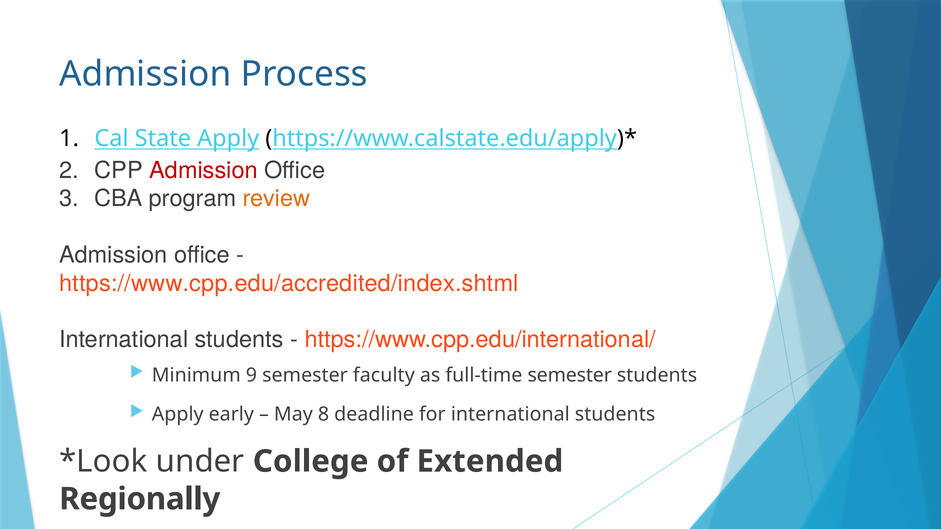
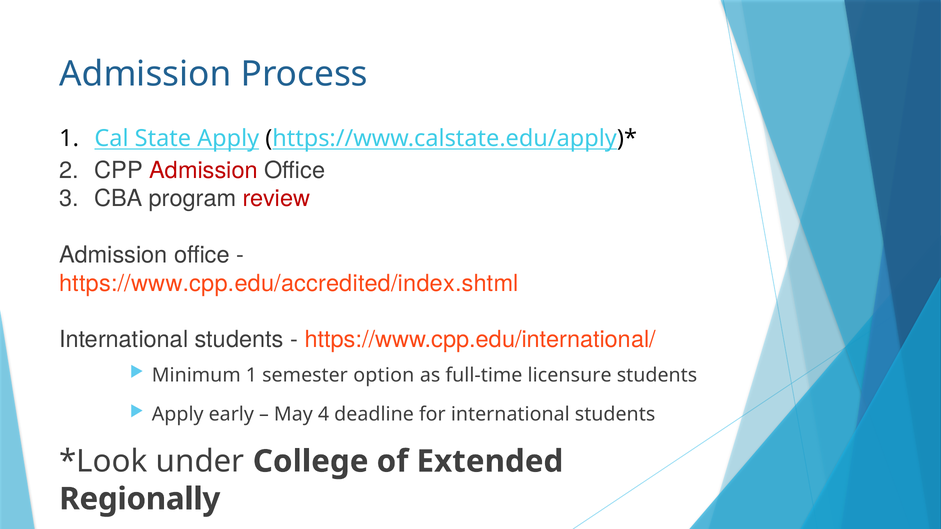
review colour: orange -> red (276, 199)
Minimum 9: 9 -> 1 (251, 375)
faculty: faculty -> option (384, 375)
full-time semester: semester -> licensure (570, 375)
8: 8 -> 4 (323, 415)
